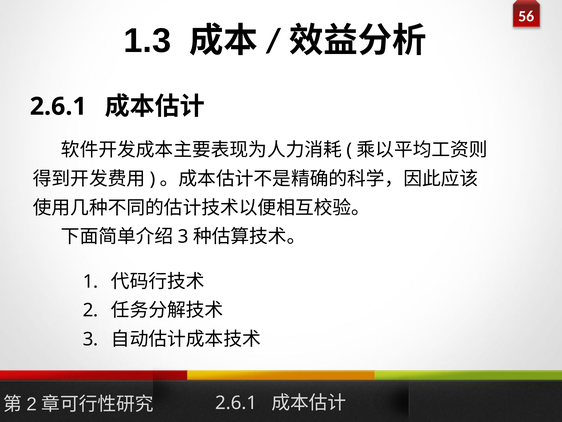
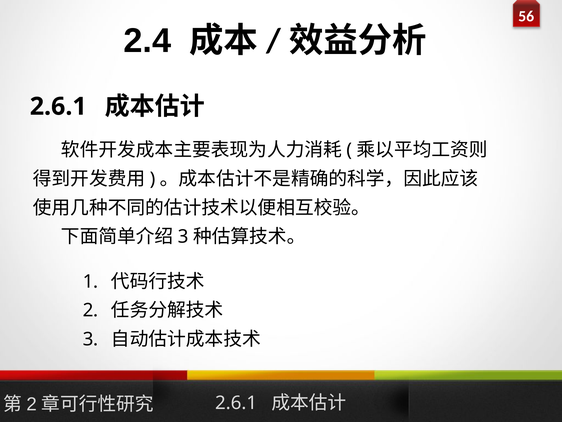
1.3: 1.3 -> 2.4 (147, 41)
